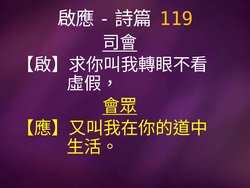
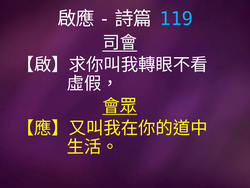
119 colour: yellow -> light blue (176, 19)
